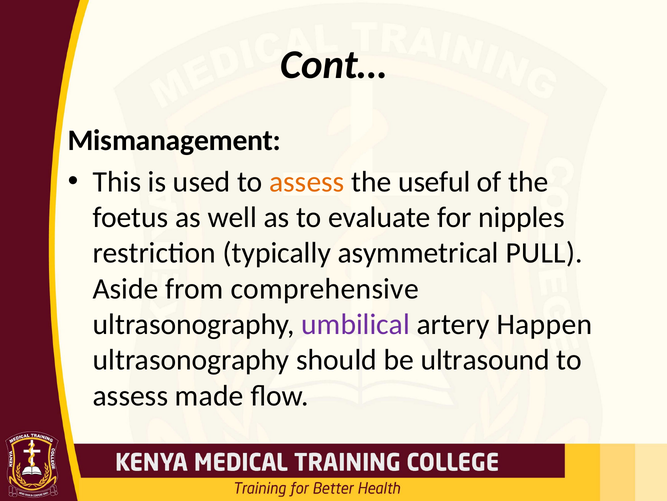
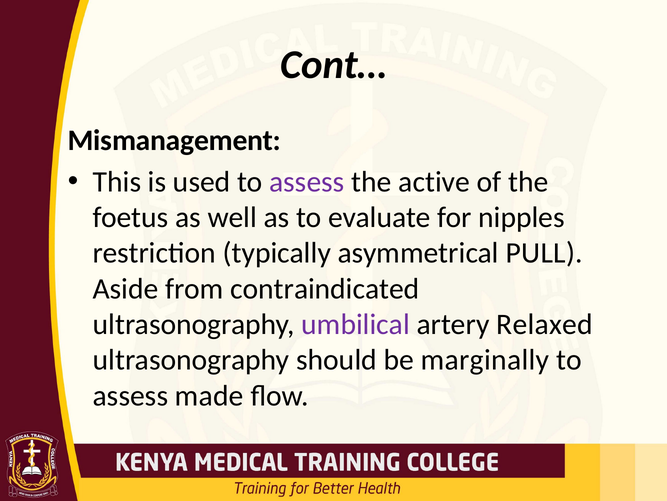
assess colour: orange -> purple (307, 182)
useful: useful -> active (434, 182)
comprehensive: comprehensive -> contraindicated (325, 288)
Happen: Happen -> Relaxed (544, 324)
ultrasound: ultrasound -> marginally (485, 360)
